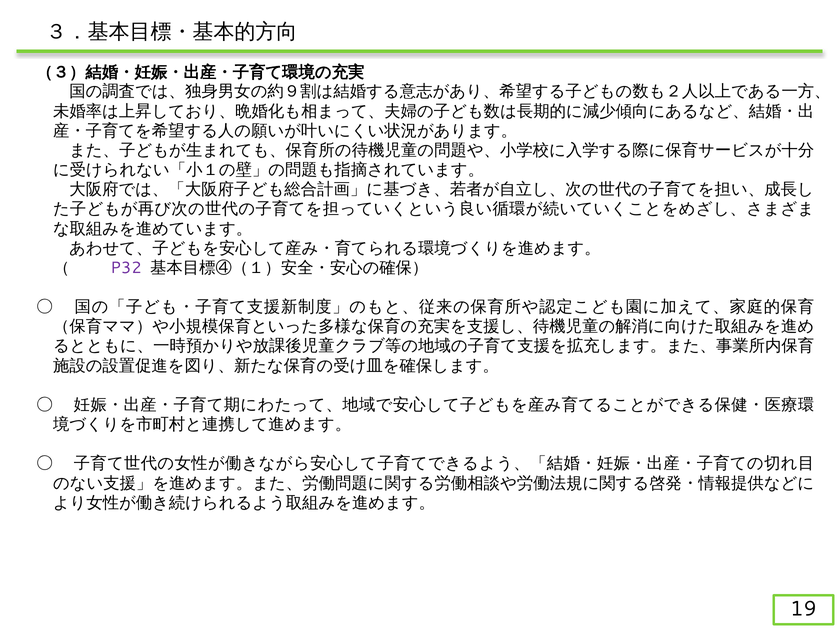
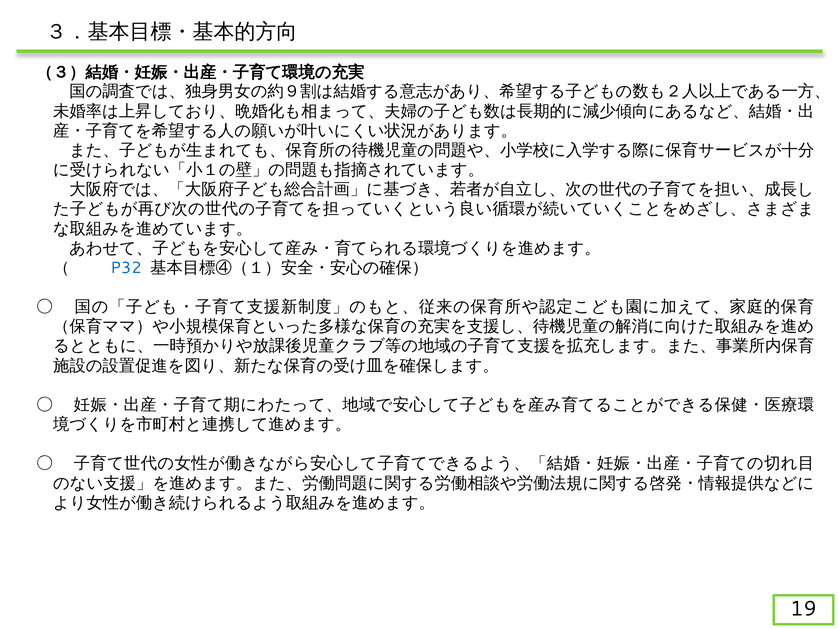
P32 colour: purple -> blue (126, 268)
